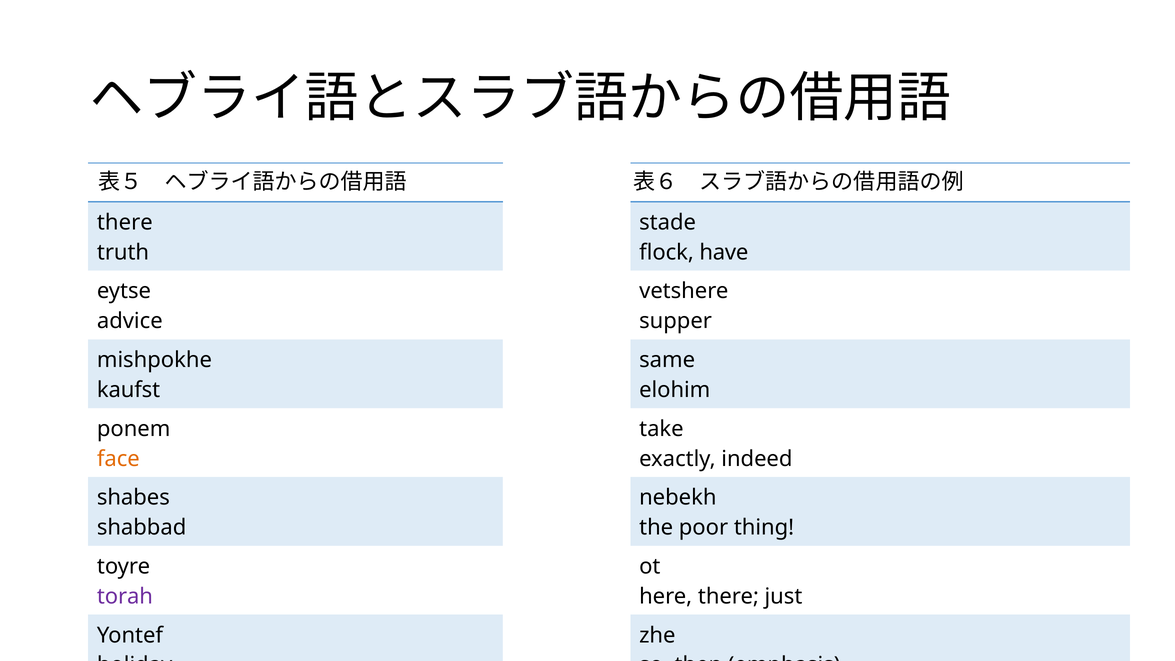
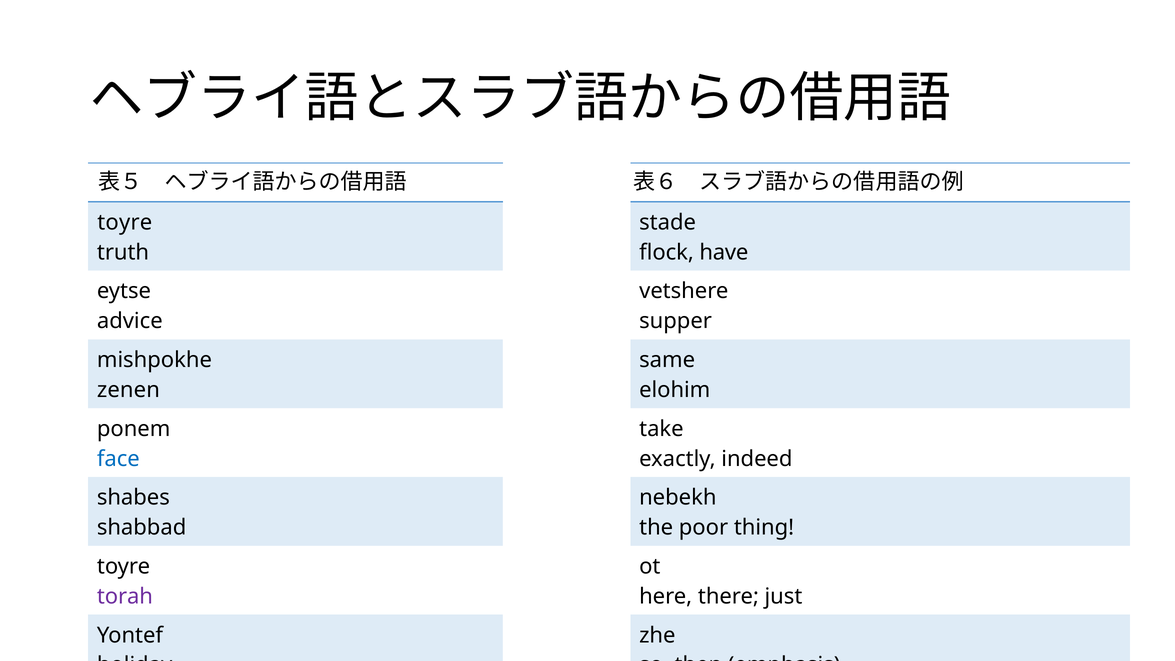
there: there -> toyre (125, 222)
kaufst: kaufst -> zenen (128, 390)
face colour: orange -> blue (118, 459)
